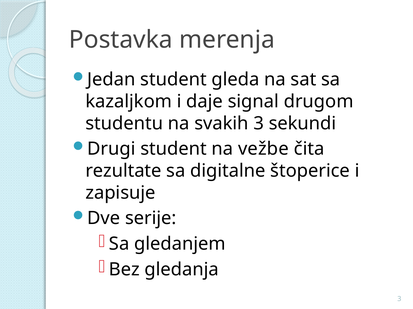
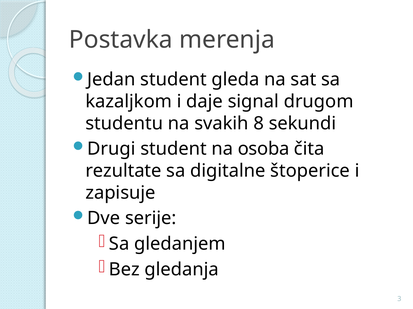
svakih 3: 3 -> 8 (259, 124)
vežbe: vežbe -> osoba (264, 149)
